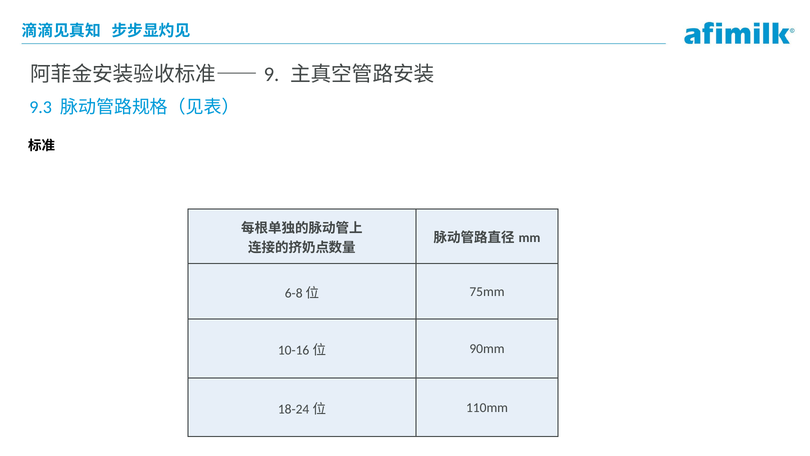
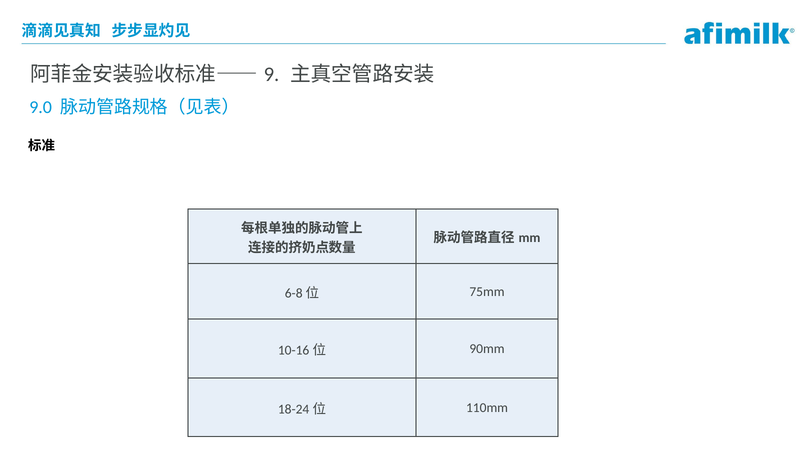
9.3: 9.3 -> 9.0 (41, 107)
